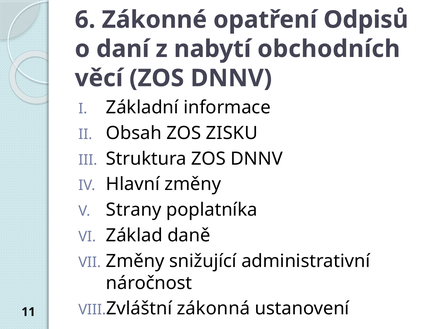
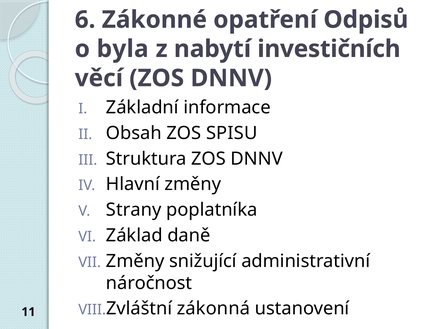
daní: daní -> byla (123, 49)
obchodních: obchodních -> investičních (329, 49)
ZISKU: ZISKU -> SPISU (232, 133)
